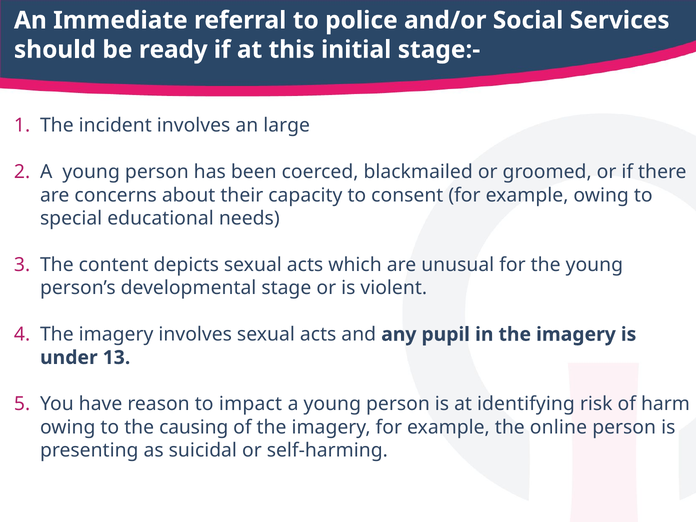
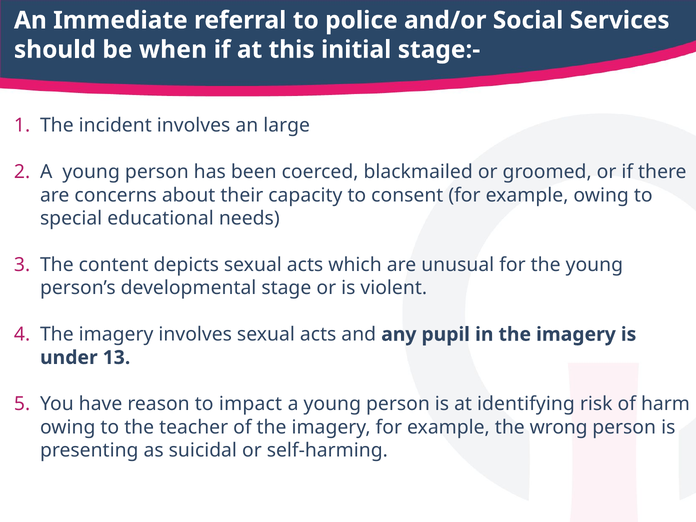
ready: ready -> when (173, 50)
causing: causing -> teacher (194, 427)
online: online -> wrong (559, 427)
